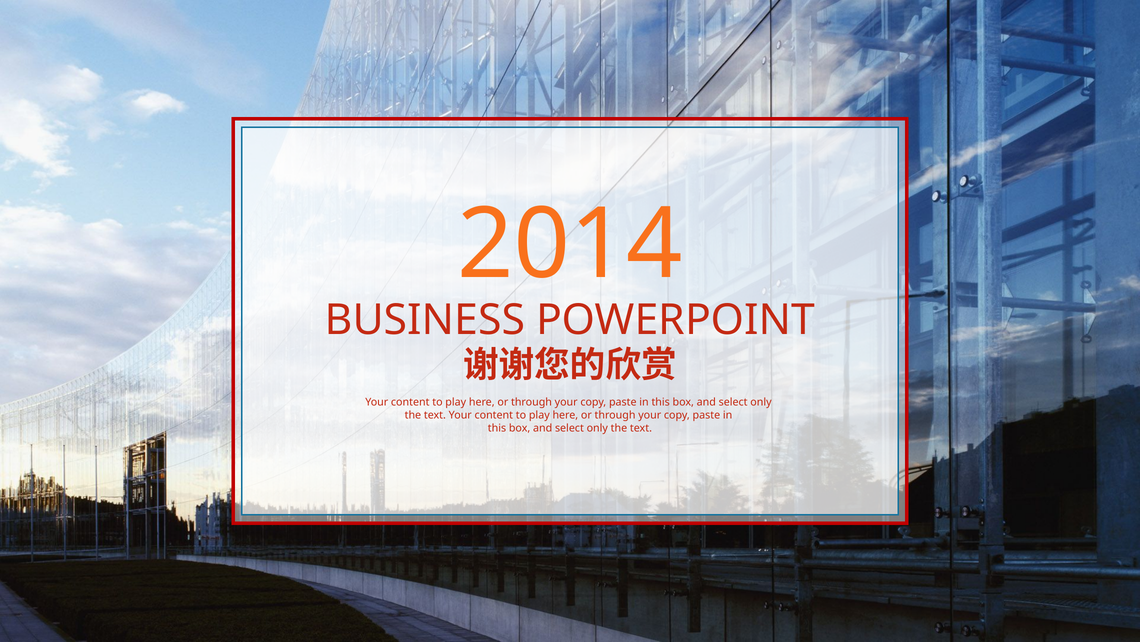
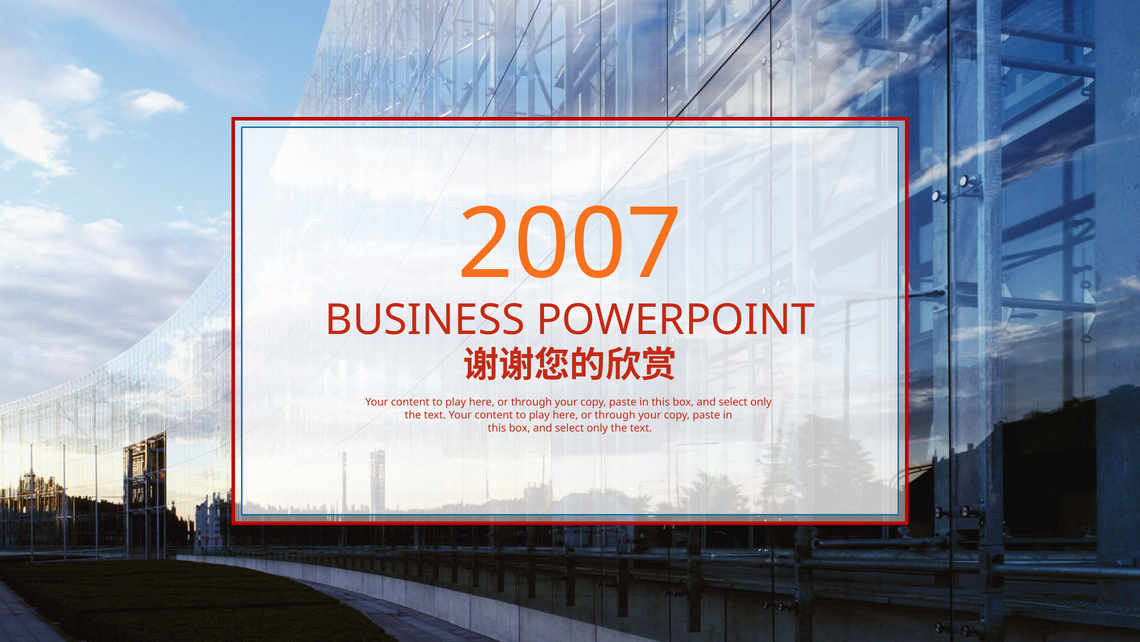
2014: 2014 -> 2007 (570, 245)
